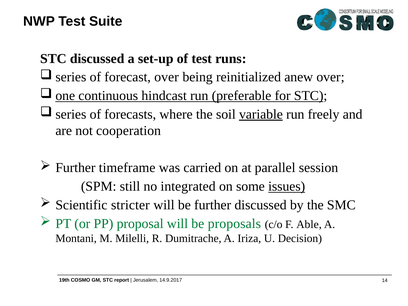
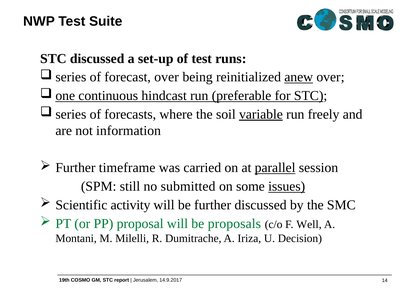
anew underline: none -> present (299, 77)
cooperation: cooperation -> information (129, 131)
parallel underline: none -> present (275, 168)
integrated: integrated -> submitted (188, 186)
stricter: stricter -> activity (131, 205)
Able: Able -> Well (309, 224)
